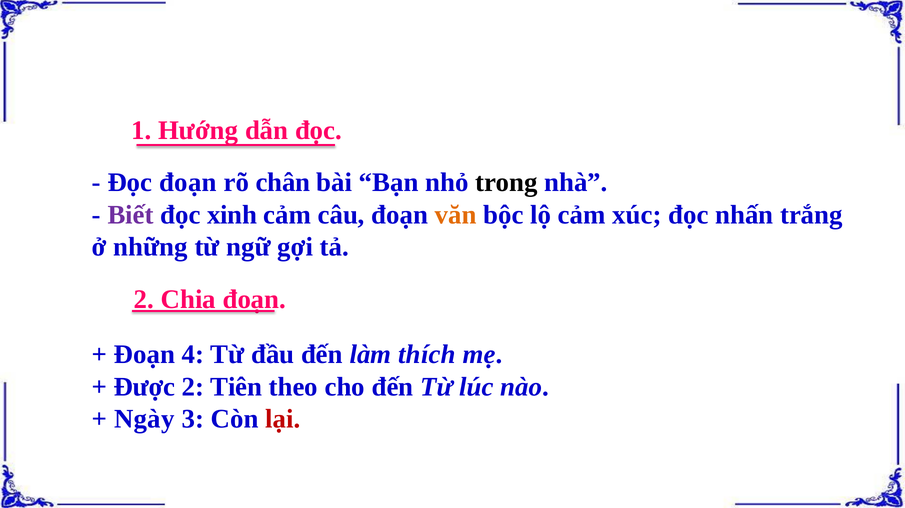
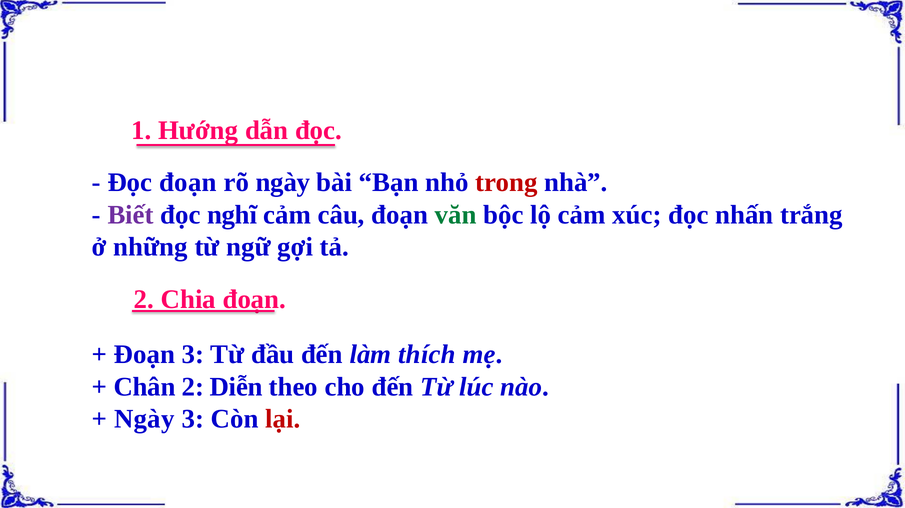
rõ chân: chân -> ngày (283, 183)
trong colour: black -> red (506, 183)
xinh: xinh -> nghĩ (232, 215)
văn colour: orange -> green (456, 215)
Đoạn 4: 4 -> 3 (193, 355)
Được: Được -> Chân (145, 387)
Tiên: Tiên -> Diễn (236, 387)
